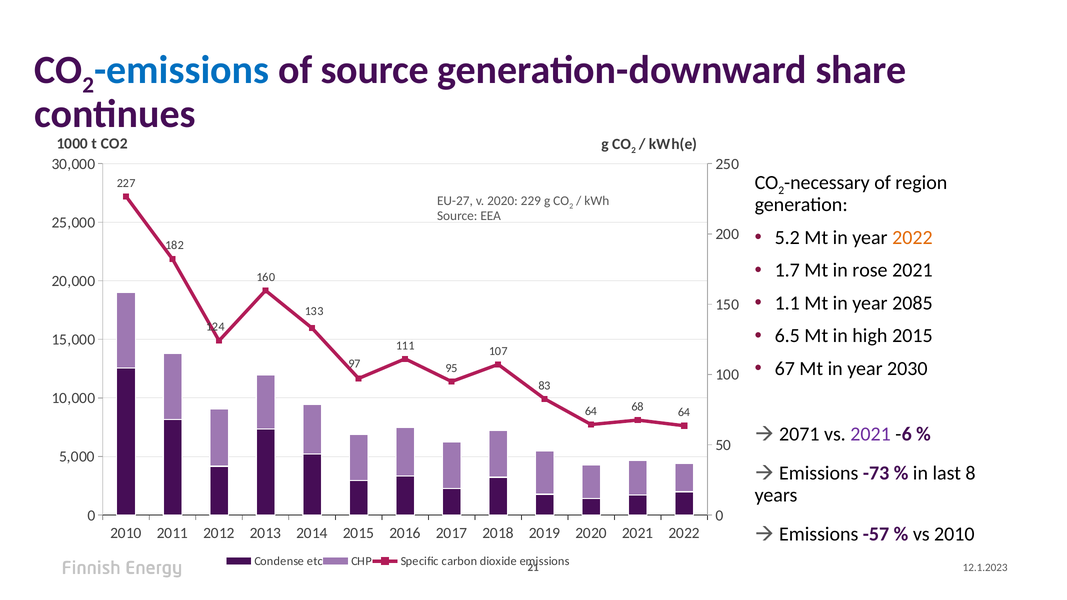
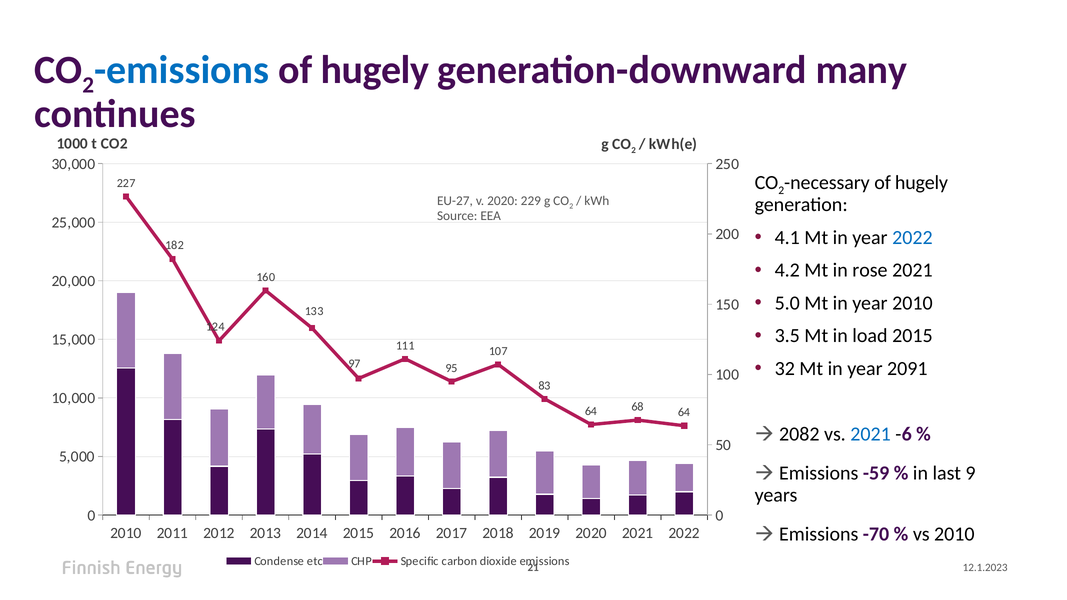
source: source -> hugely (375, 70)
share: share -> many (861, 70)
region: region -> hugely (921, 183)
5.2: 5.2 -> 4.1 (787, 238)
2022 colour: orange -> blue (912, 238)
1.7: 1.7 -> 4.2 (787, 270)
1.1: 1.1 -> 5.0 (787, 303)
year 2085: 2085 -> 2010 (912, 303)
6.5: 6.5 -> 3.5 (787, 336)
high: high -> load (870, 336)
67: 67 -> 32 (785, 369)
2030: 2030 -> 2091 (907, 369)
2071: 2071 -> 2082 (799, 434)
2021 colour: purple -> blue (871, 434)
-73: -73 -> -59 (876, 473)
8: 8 -> 9 (971, 473)
-57: -57 -> -70 (876, 535)
